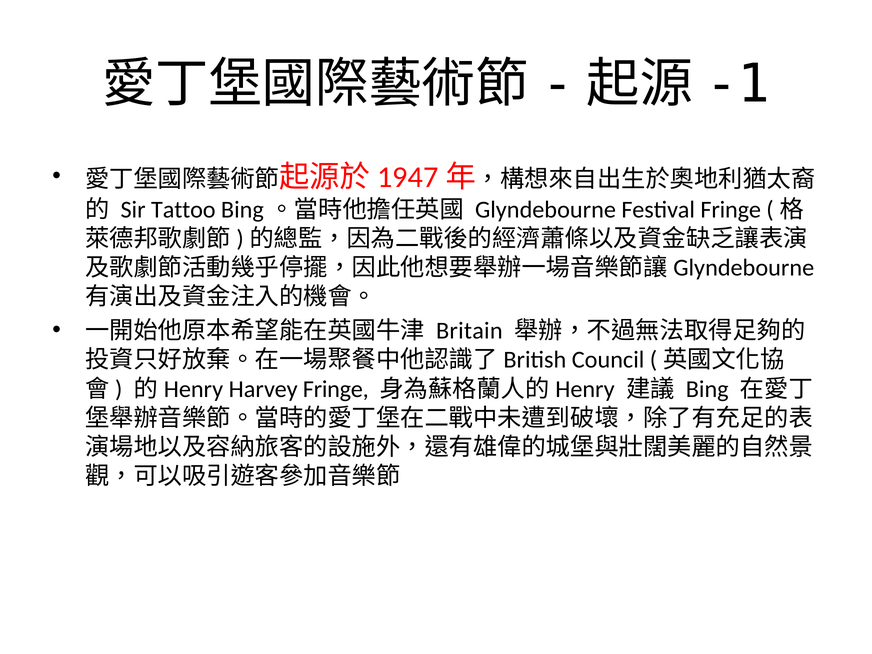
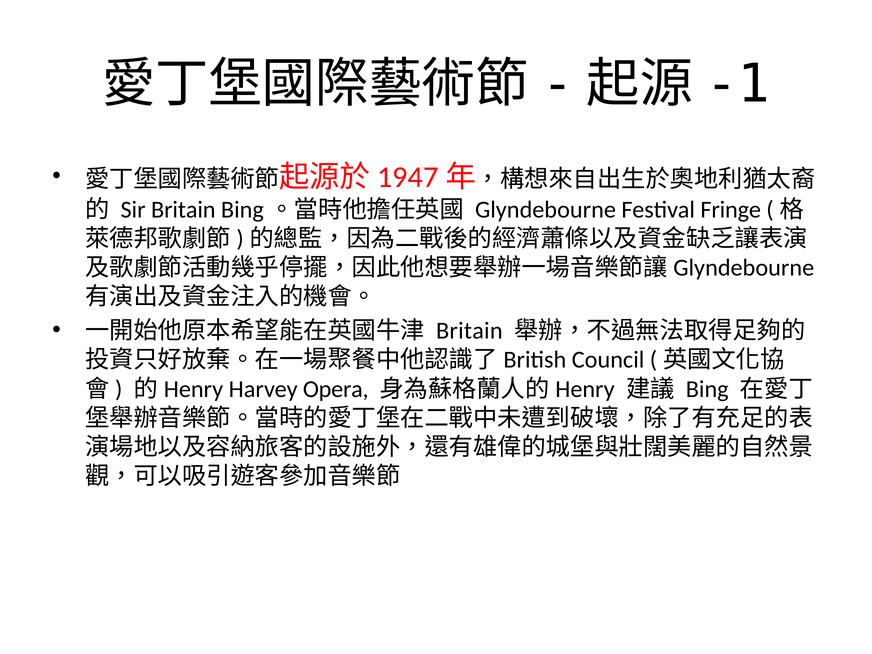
Sir Tattoo: Tattoo -> Britain (183, 210)
Harvey Fringe: Fringe -> Opera (336, 389)
